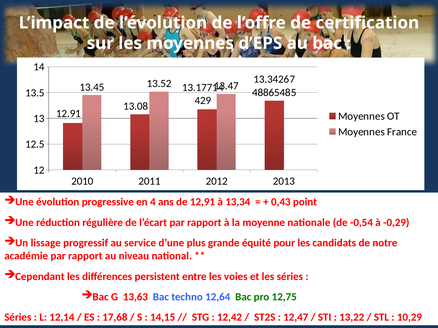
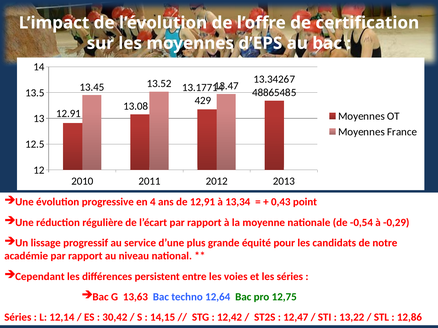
17,68: 17,68 -> 30,42 (115, 318)
10,29: 10,29 -> 12,86 (409, 318)
